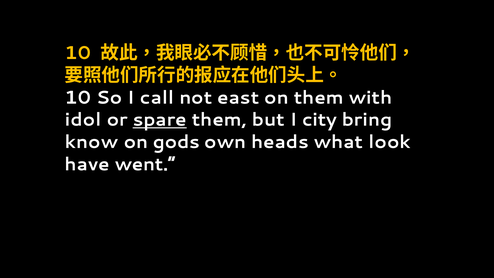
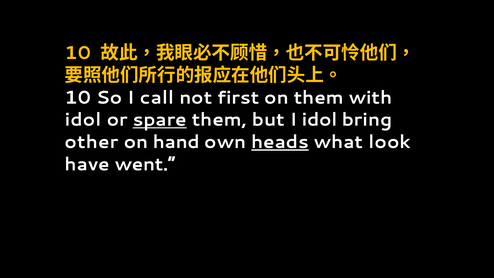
east: east -> first (238, 98)
I city: city -> idol (320, 120)
know: know -> other (92, 142)
gods: gods -> hand (176, 142)
heads underline: none -> present (280, 142)
